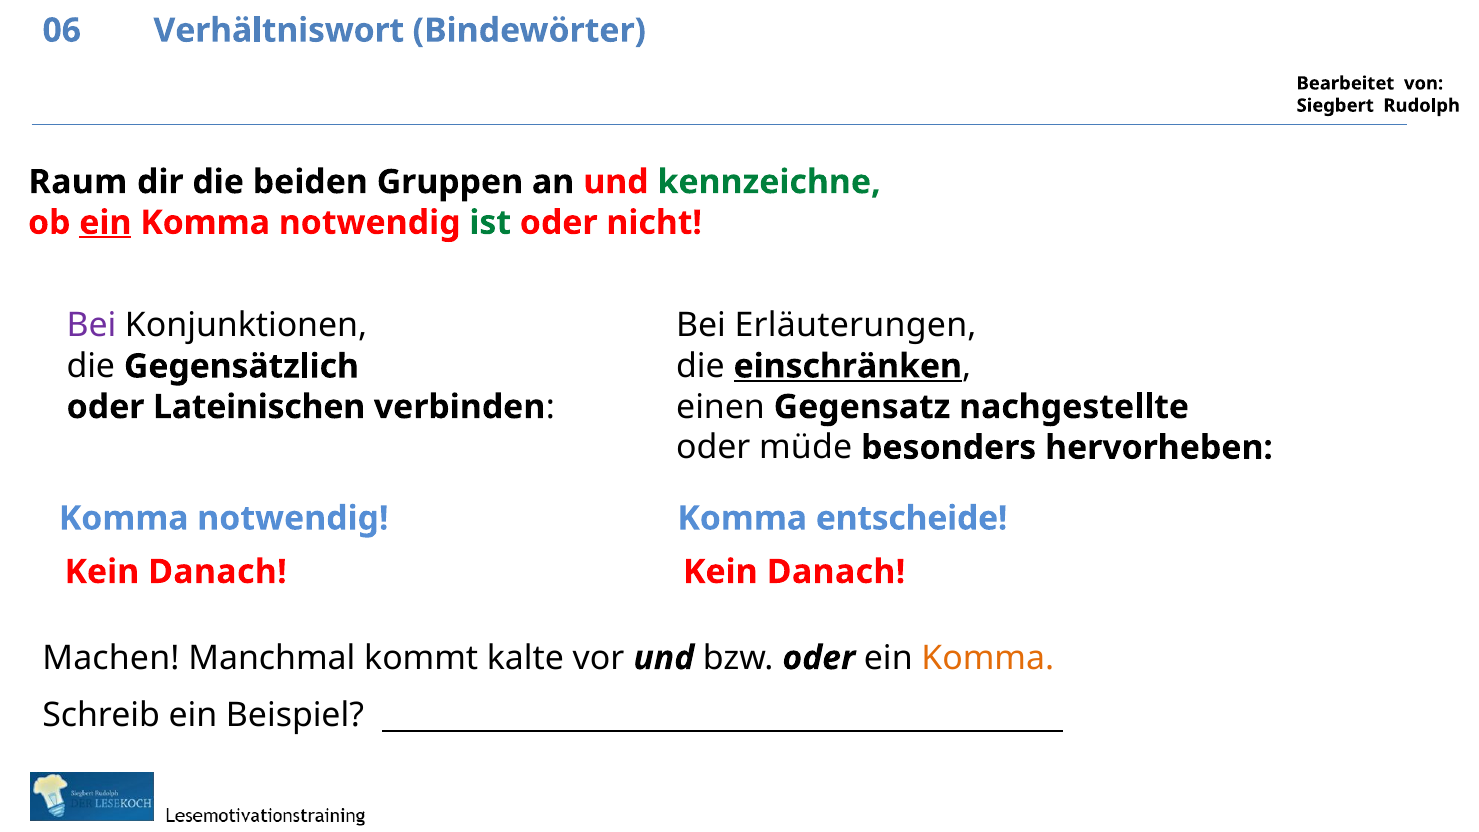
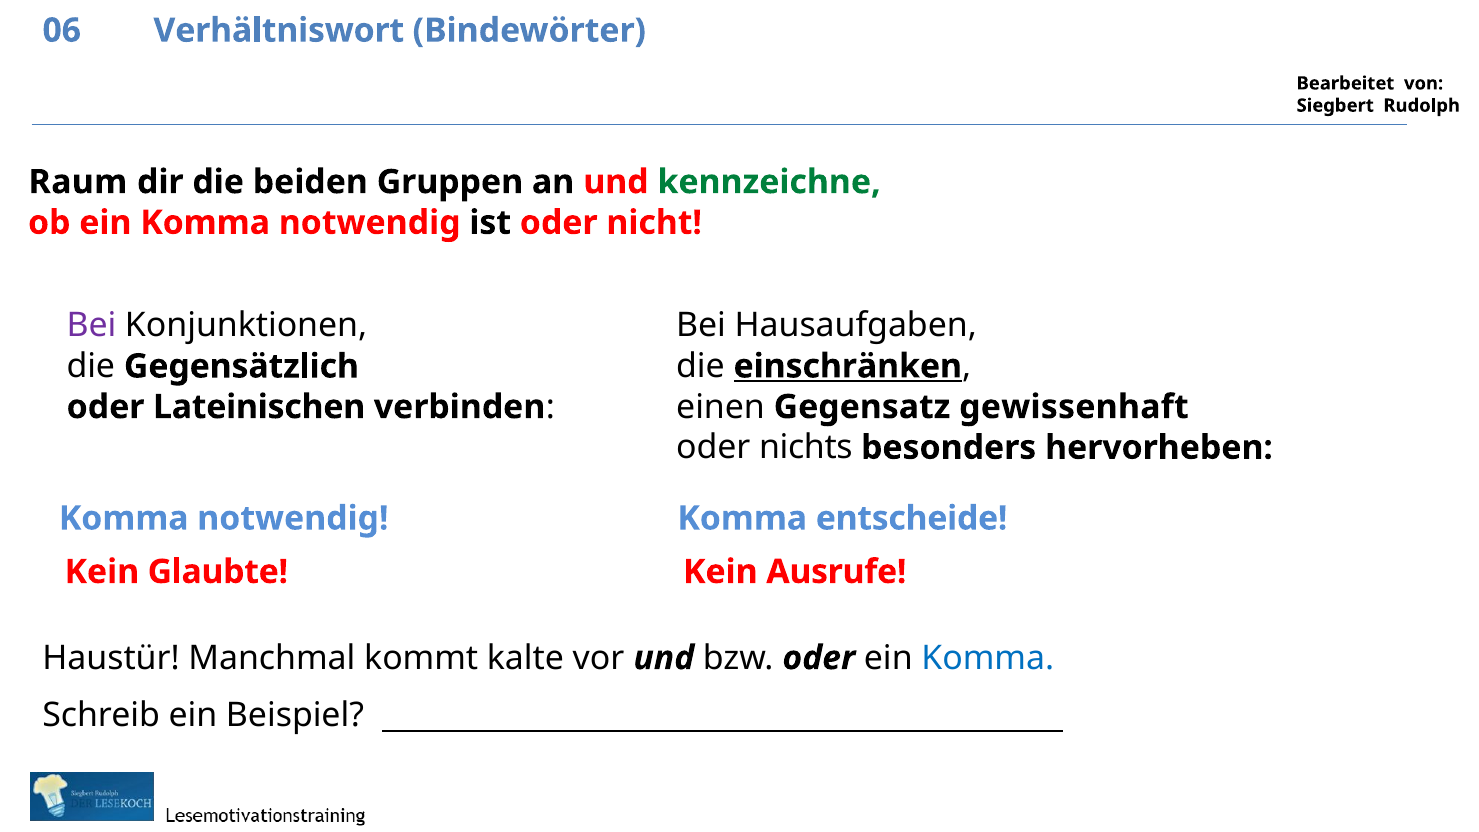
ein underline: present -> none (105, 223)
ist colour: green -> black (490, 223)
Erläuterungen: Erläuterungen -> Hausaufgaben (856, 326)
nachgestellte: nachgestellte -> gewissenhaft (1074, 407)
müde: müde -> nichts (806, 448)
Danach: Danach -> Glaubte (218, 572)
Danach: Danach -> Ausrufe (836, 572)
Machen: Machen -> Haustür (111, 658)
Komma colour: orange -> blue (988, 658)
